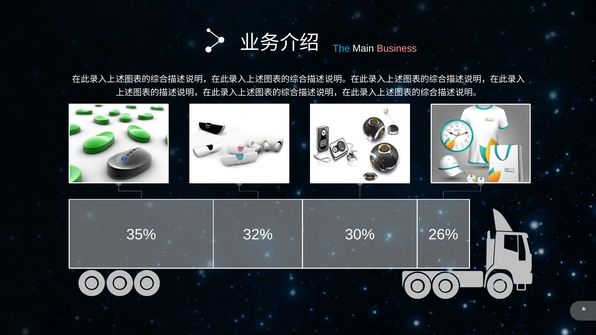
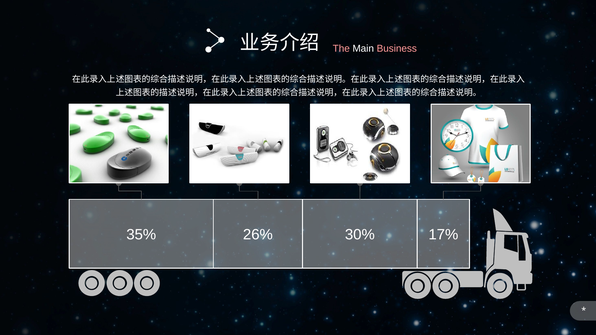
The colour: light blue -> pink (341, 48)
32%: 32% -> 26% (258, 235)
26%: 26% -> 17% (443, 235)
